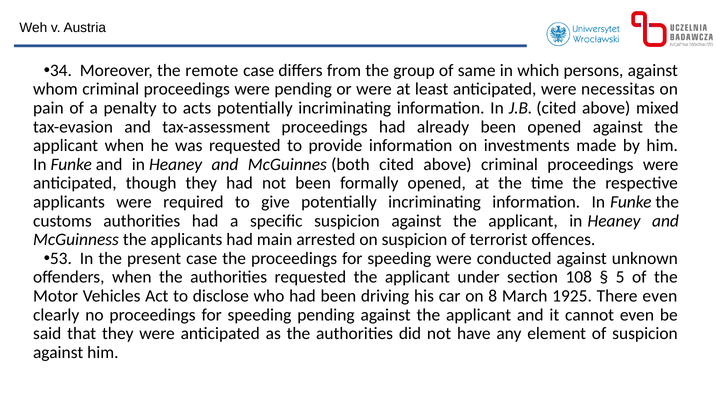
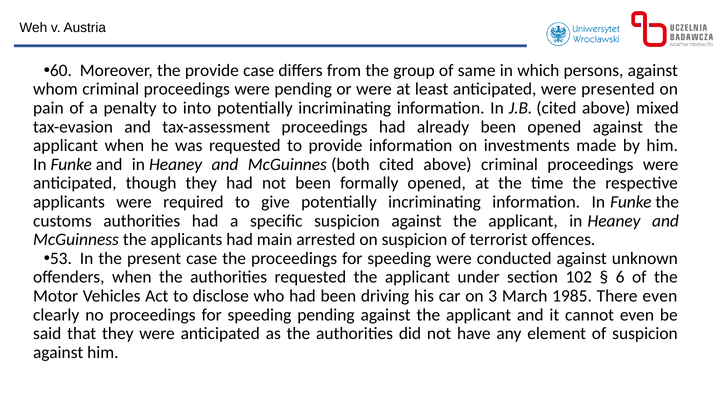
34: 34 -> 60 (61, 70)
the remote: remote -> provide (212, 70)
necessitas: necessitas -> presented (618, 89)
acts: acts -> into (197, 108)
108: 108 -> 102 (579, 277)
5: 5 -> 6 (620, 277)
8: 8 -> 3 (493, 296)
1925: 1925 -> 1985 (572, 296)
